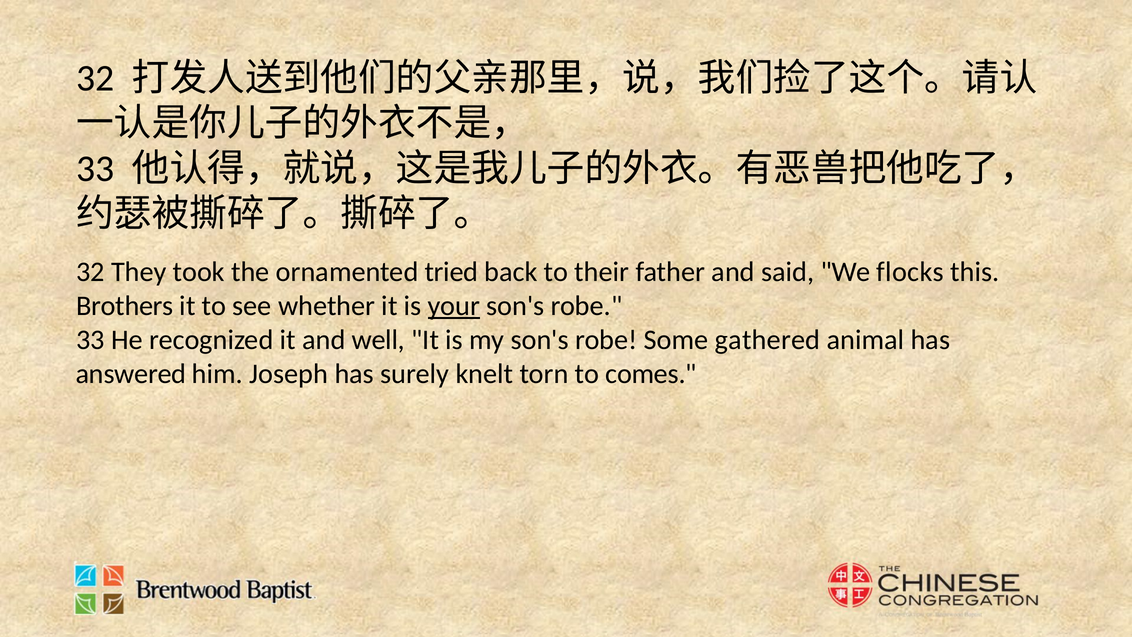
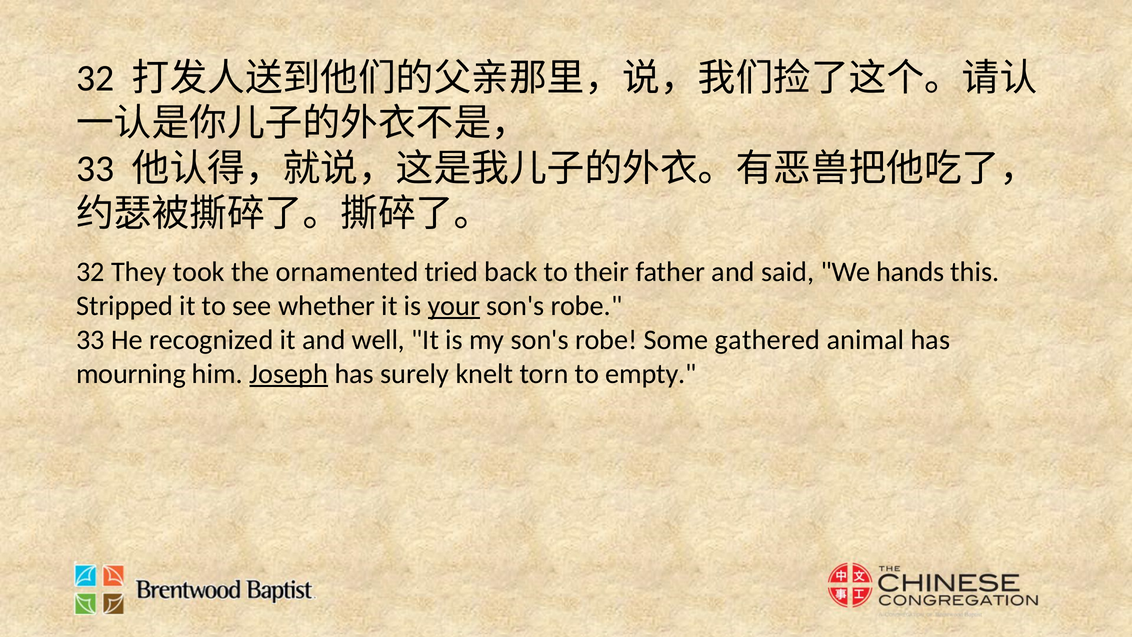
flocks: flocks -> hands (910, 272)
Brothers: Brothers -> Stripped (125, 306)
answered: answered -> mourning (131, 374)
Joseph underline: none -> present (289, 374)
comes: comes -> empty (651, 374)
